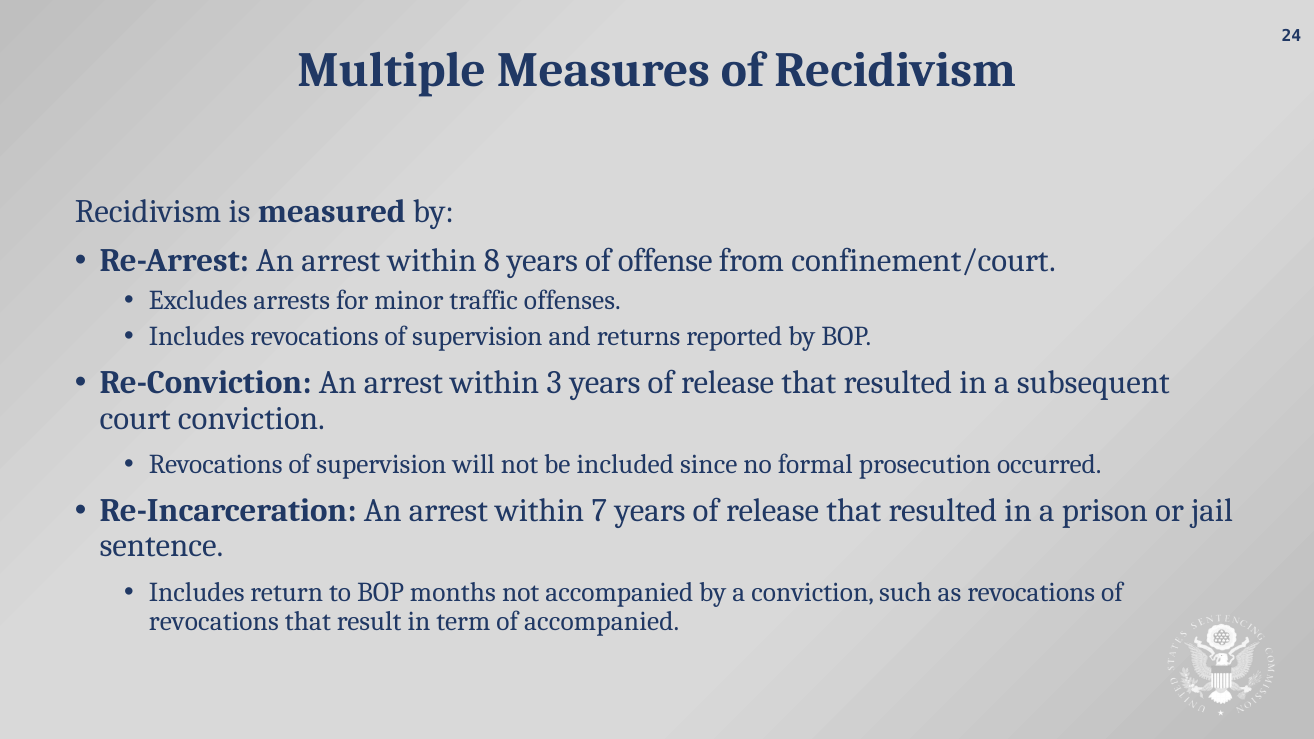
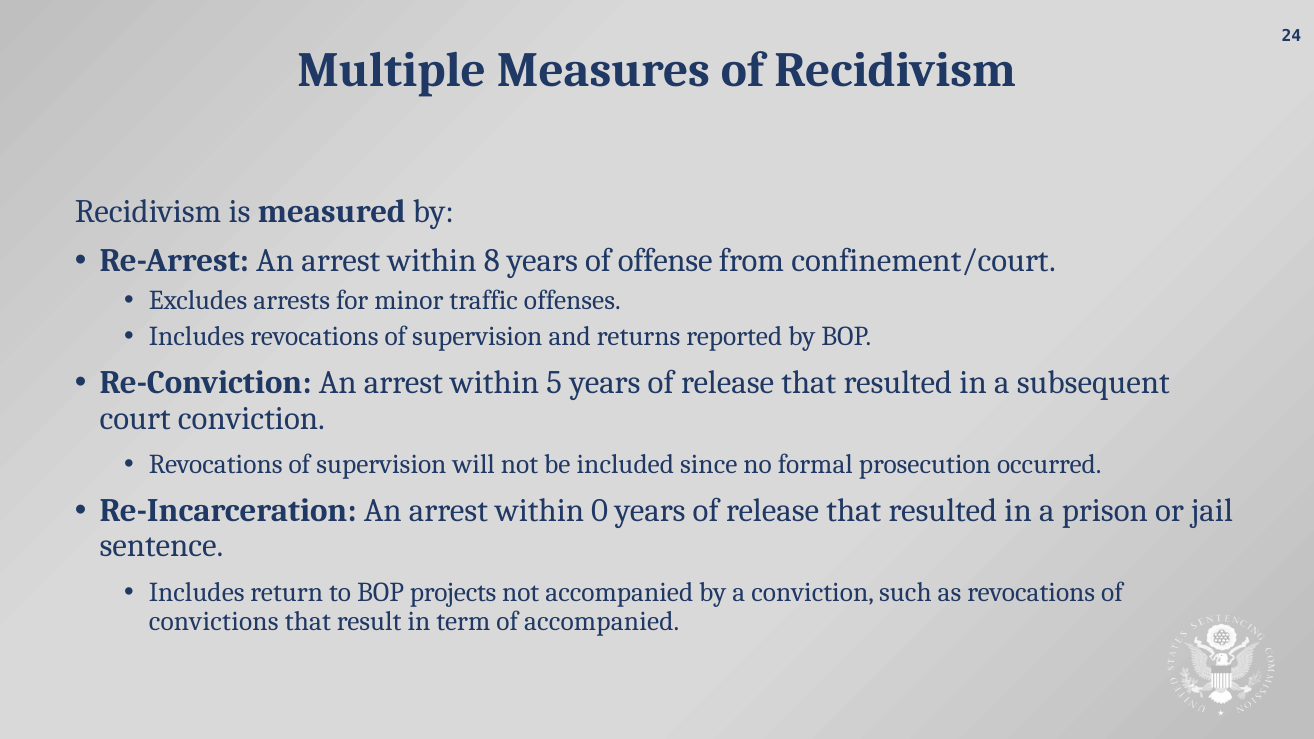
3: 3 -> 5 (554, 383)
7: 7 -> 0 (600, 511)
months: months -> projects (453, 592)
revocations: revocations -> convictions (214, 622)
